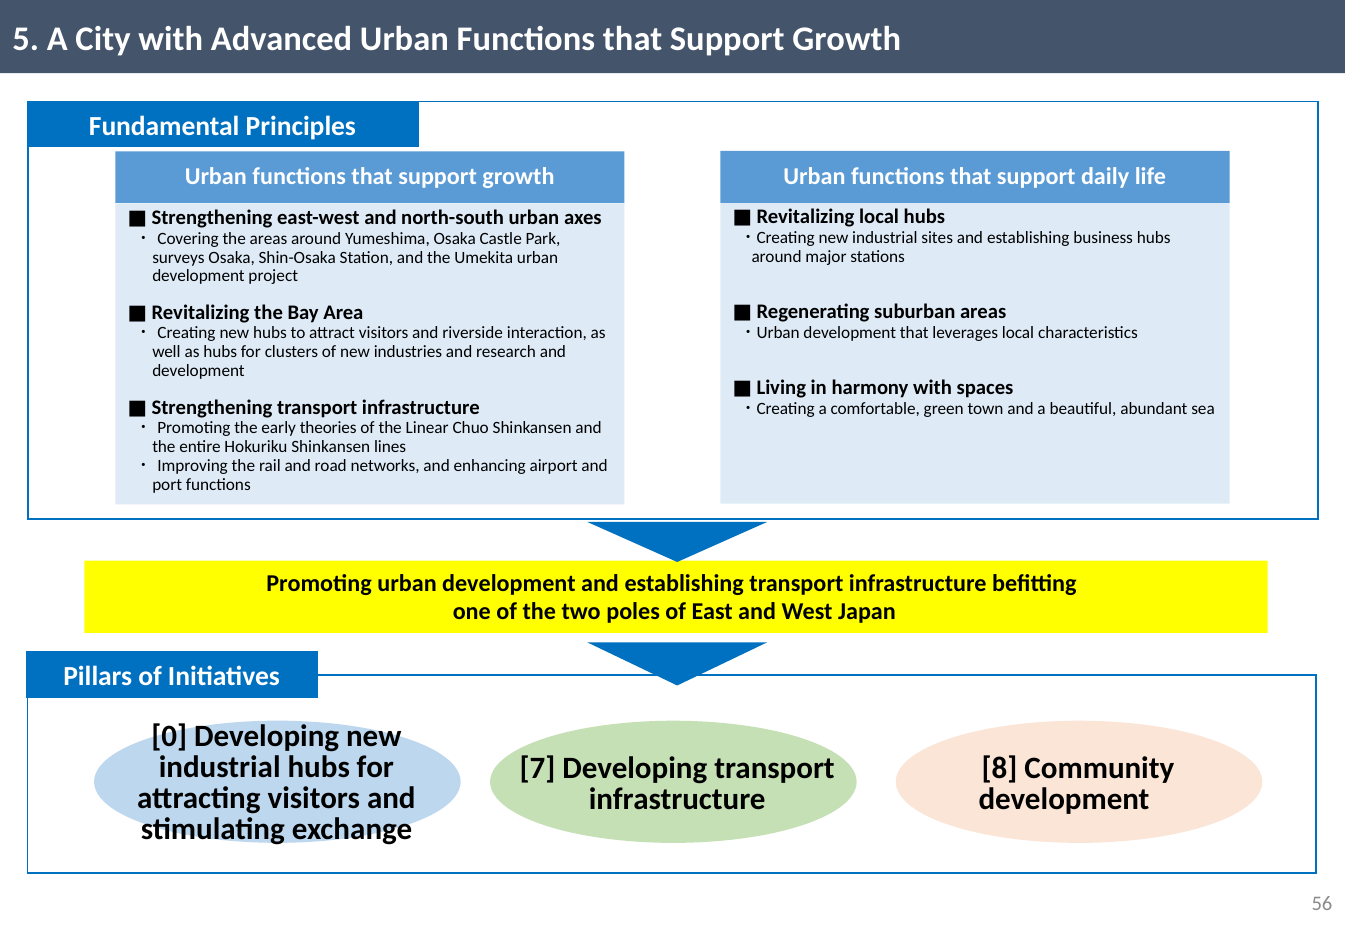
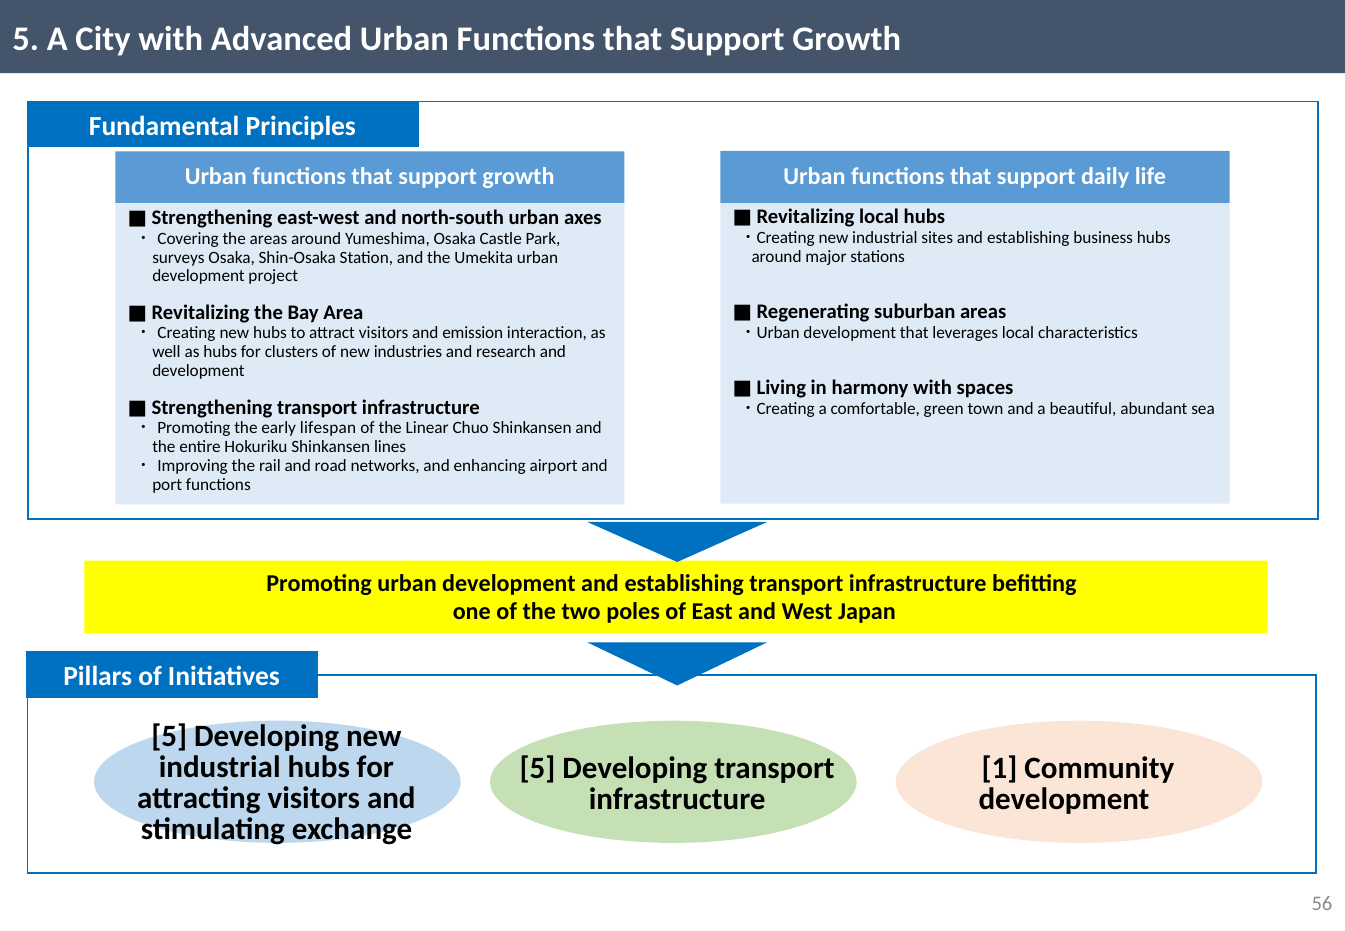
riverside: riverside -> emission (473, 333)
theories: theories -> lifespan (328, 428)
0: 0 -> 5 (169, 737)
8: 8 -> 1 (1000, 768)
7: 7 -> 5 (537, 768)
